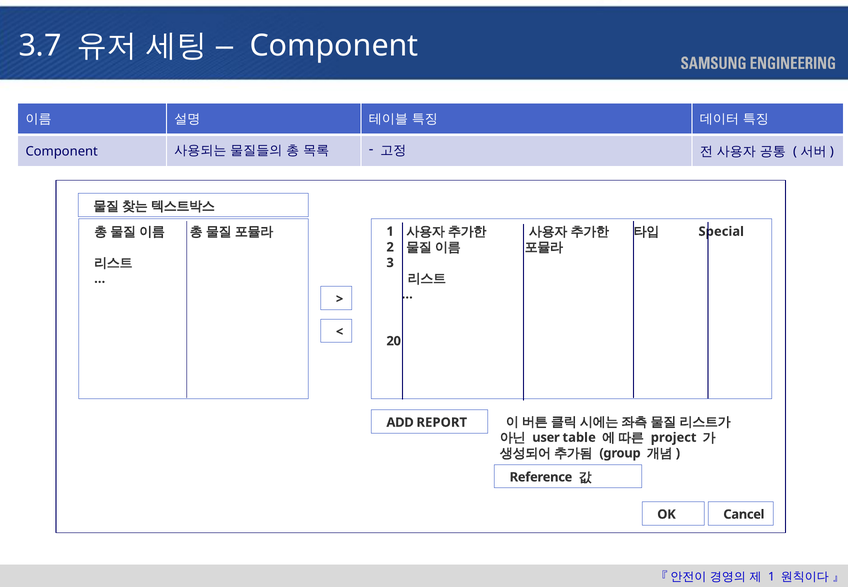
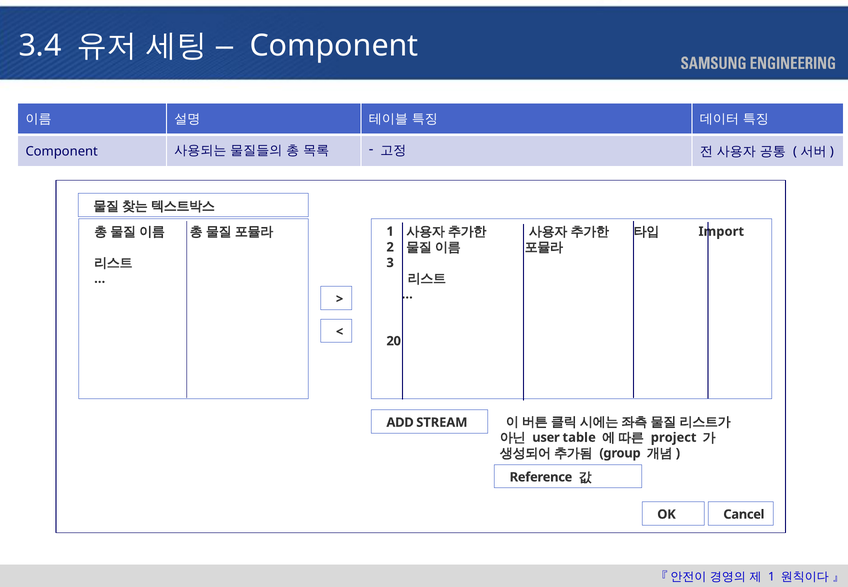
3.7: 3.7 -> 3.4 (40, 46)
Special: Special -> Import (721, 232)
REPORT: REPORT -> STREAM (442, 423)
